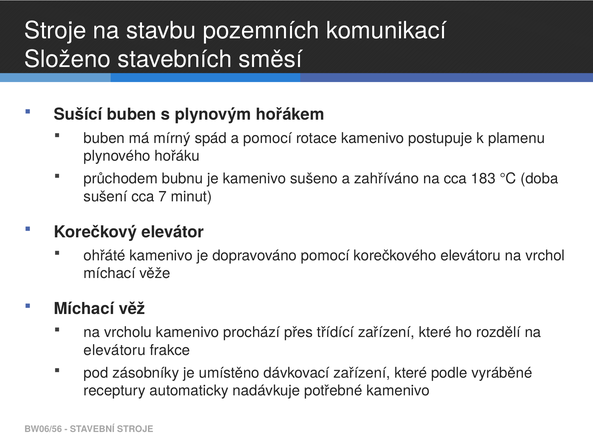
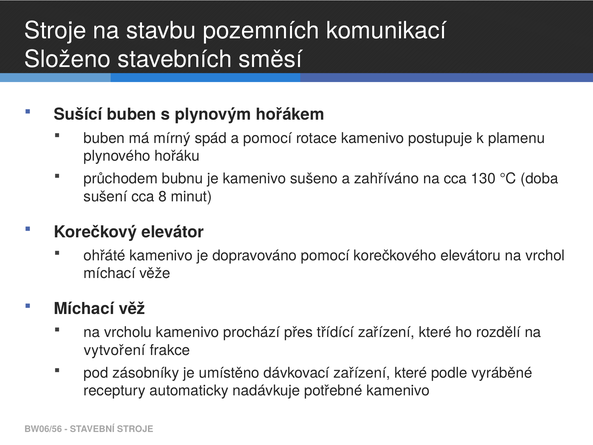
183: 183 -> 130 (483, 179)
7: 7 -> 8 (163, 196)
elevátoru: elevátoru -> vytvoření (115, 350)
